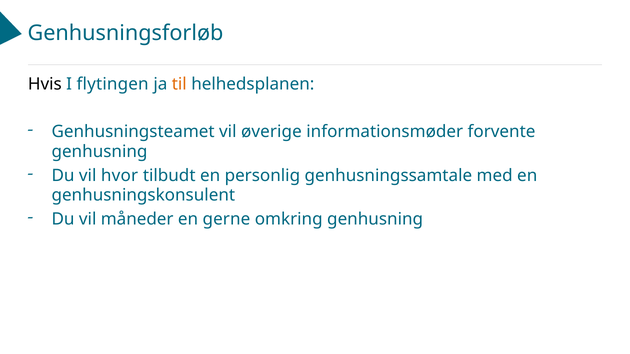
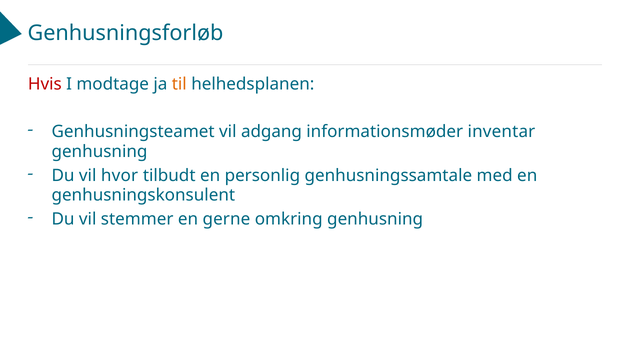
Hvis colour: black -> red (45, 84)
flytingen: flytingen -> modtage (113, 84)
øverige: øverige -> adgang (271, 132)
forvente: forvente -> inventar (501, 132)
måneder: måneder -> stemmer (137, 219)
